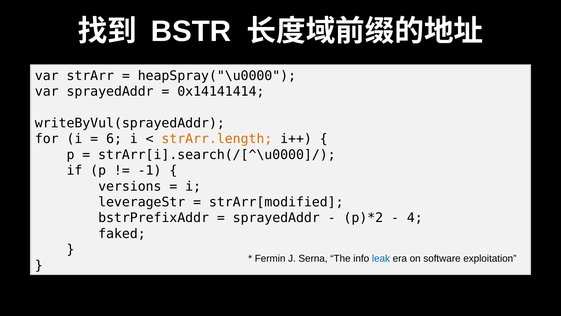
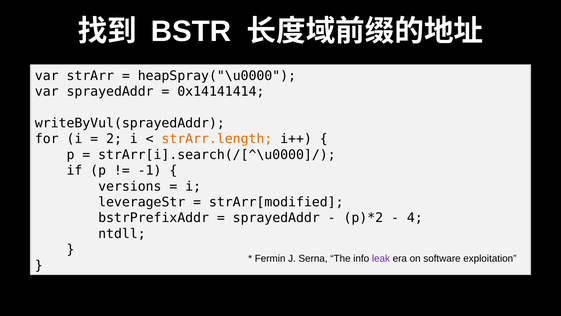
6: 6 -> 2 (114, 139)
faked: faked -> ntdll (122, 233)
leak colour: blue -> purple (381, 258)
